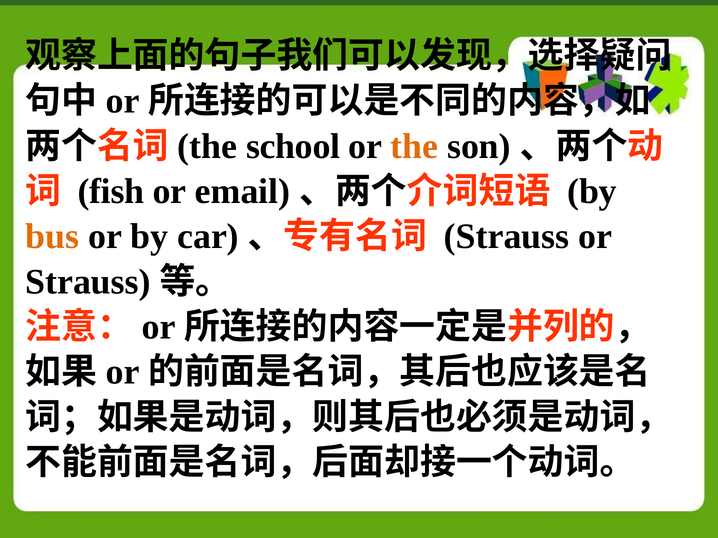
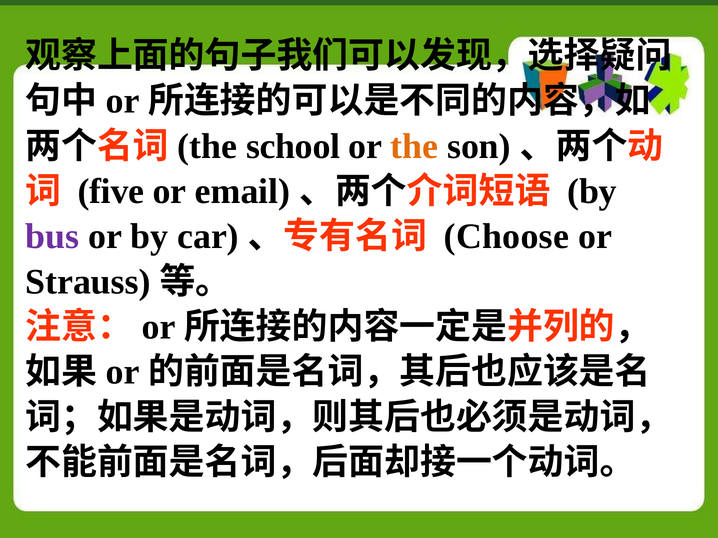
fish: fish -> five (111, 192)
bus colour: orange -> purple (52, 237)
Strauss: Strauss -> Choose (506, 237)
